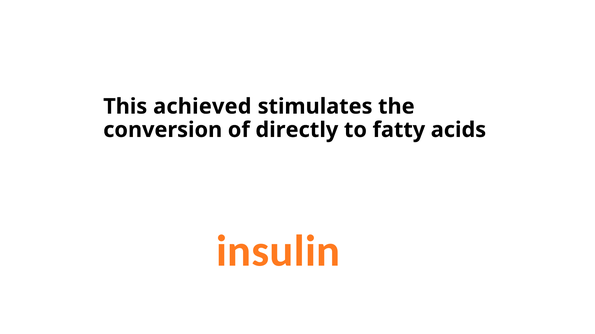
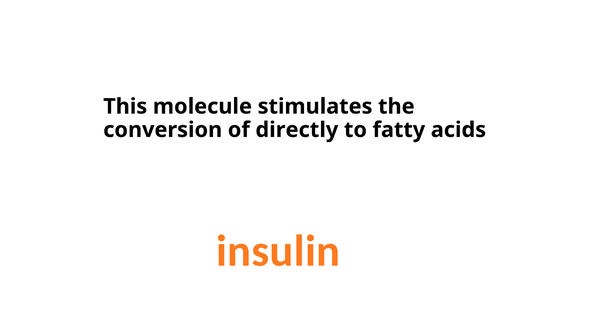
achieved: achieved -> molecule (202, 107)
